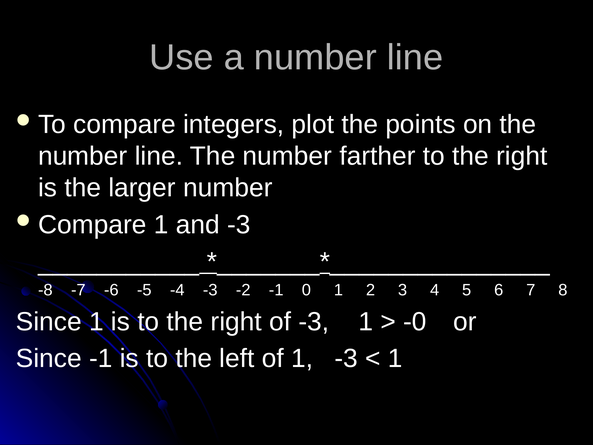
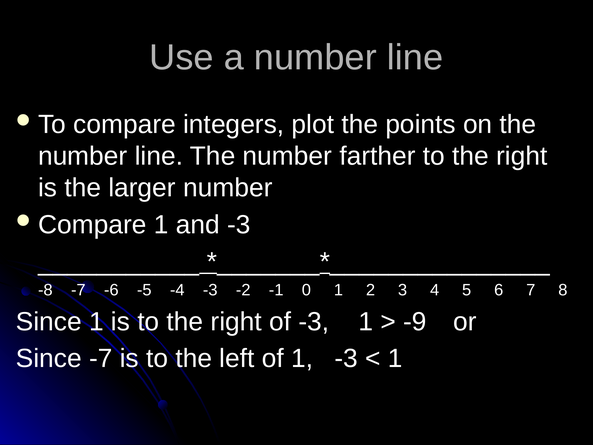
-0: -0 -> -9 (415, 321)
Since -1: -1 -> -7 (101, 358)
